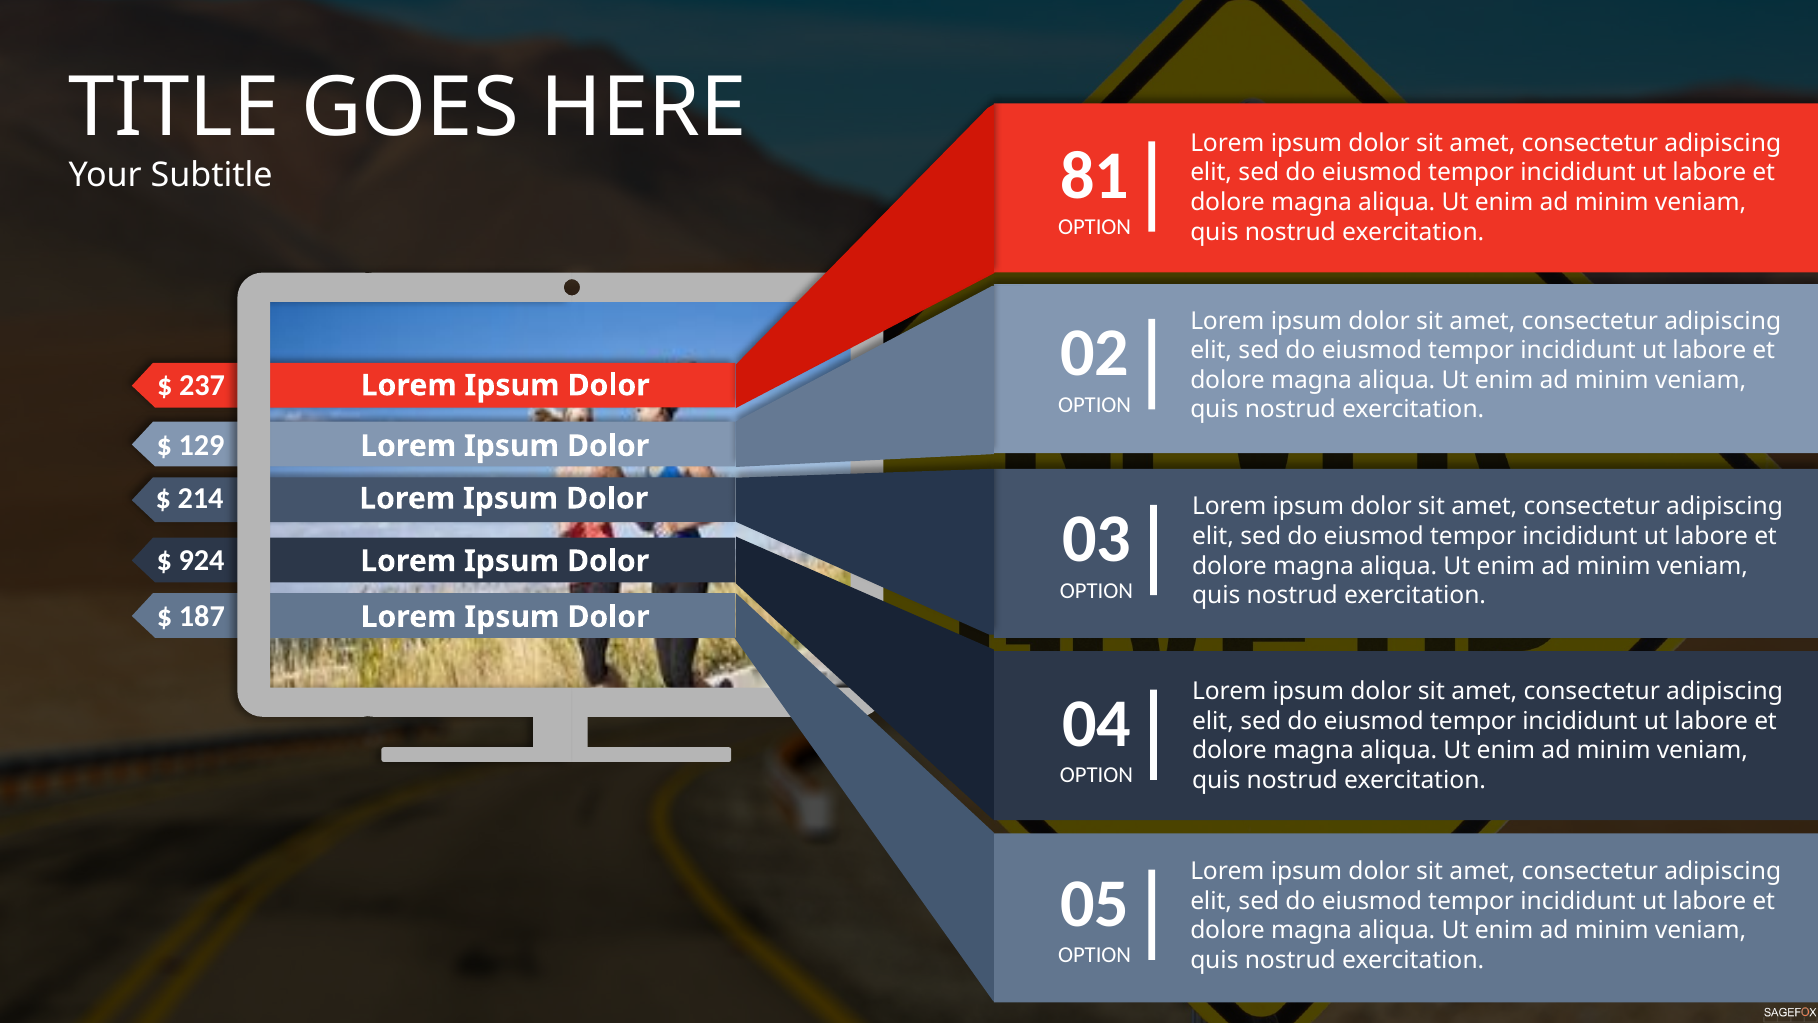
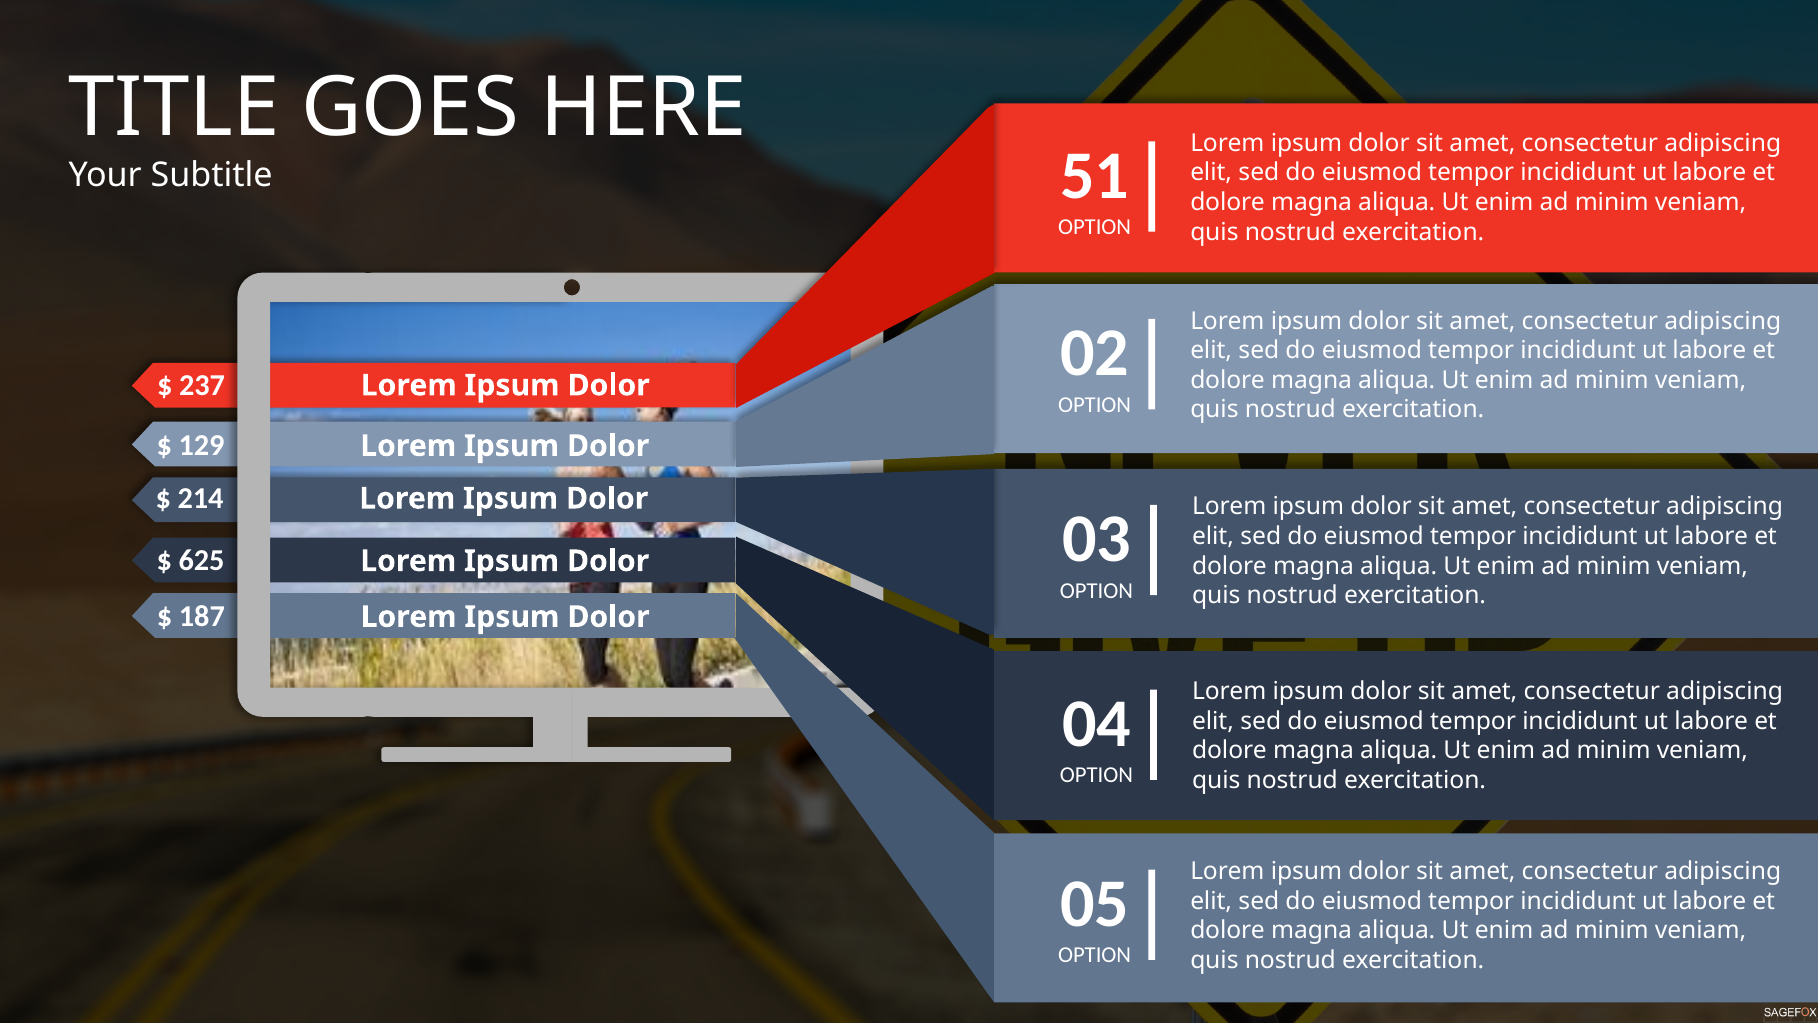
81: 81 -> 51 (1095, 176)
924: 924 -> 625 (202, 561)
